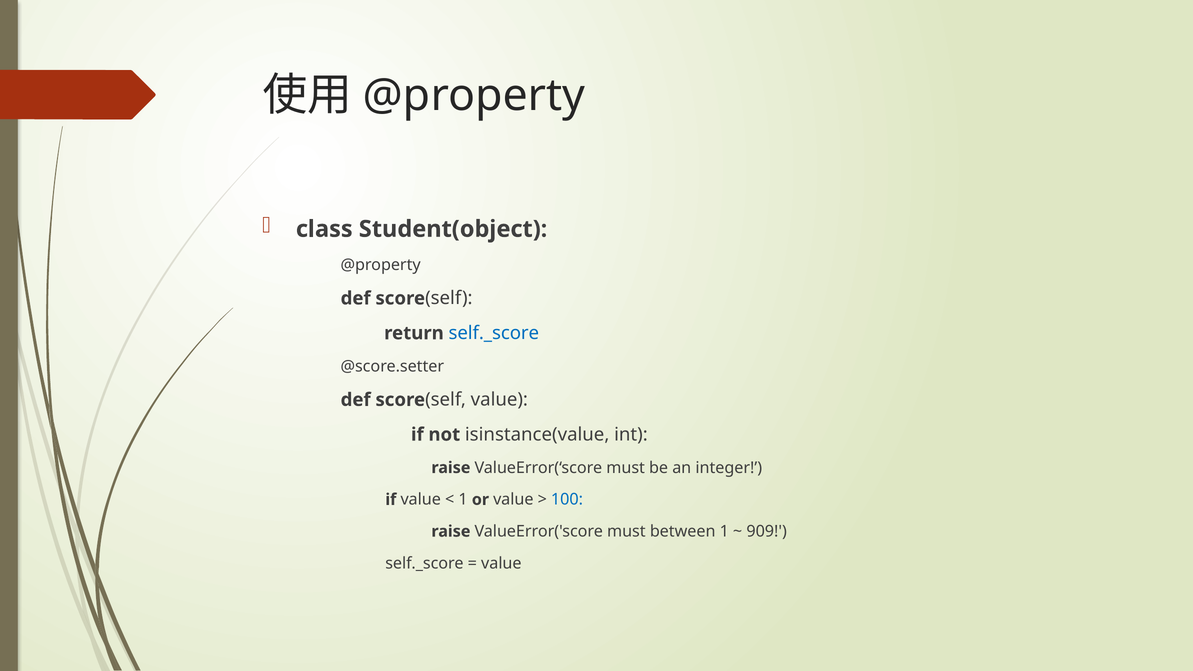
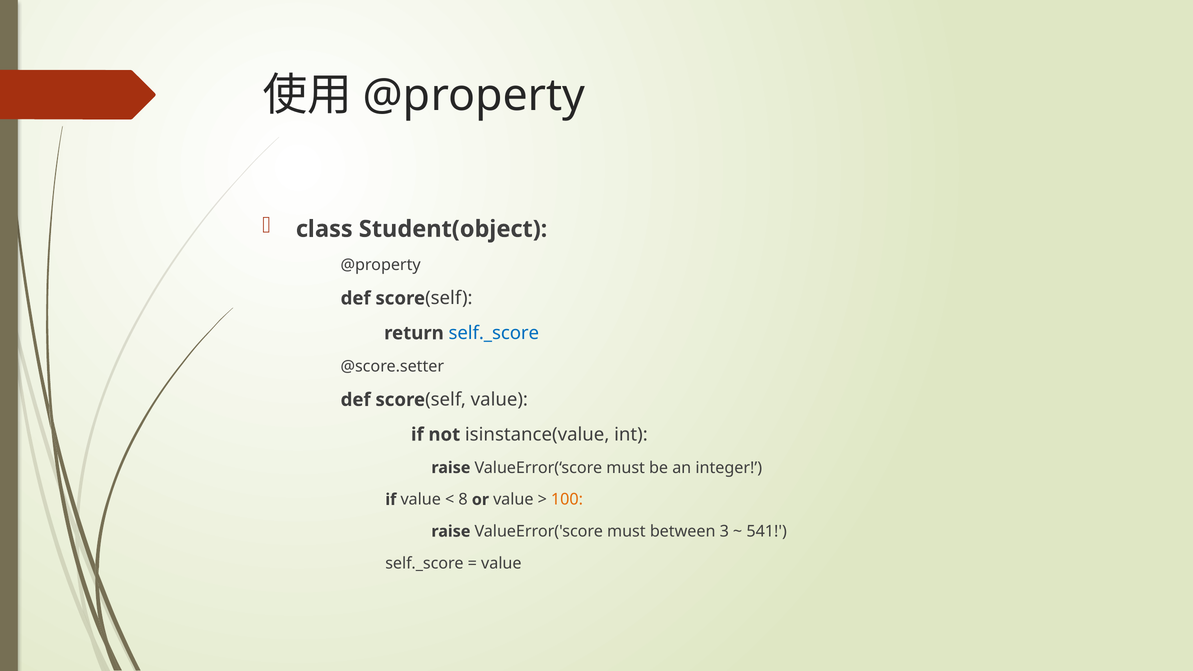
1: 1 -> 8 (463, 500)
100 colour: blue -> orange (567, 500)
between 1: 1 -> 3 (724, 531)
909: 909 -> 541 (767, 531)
